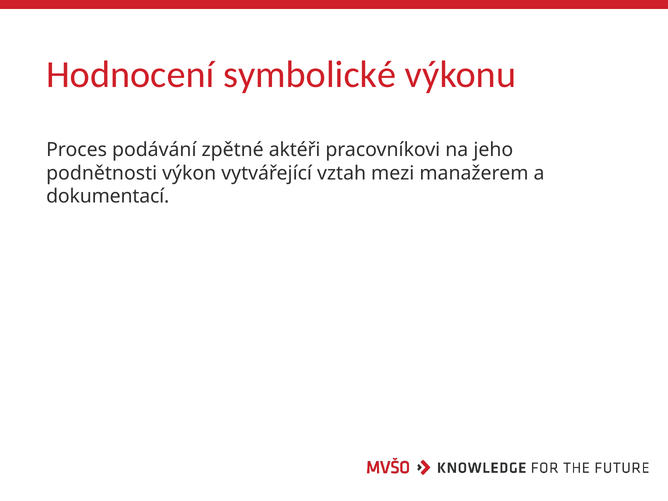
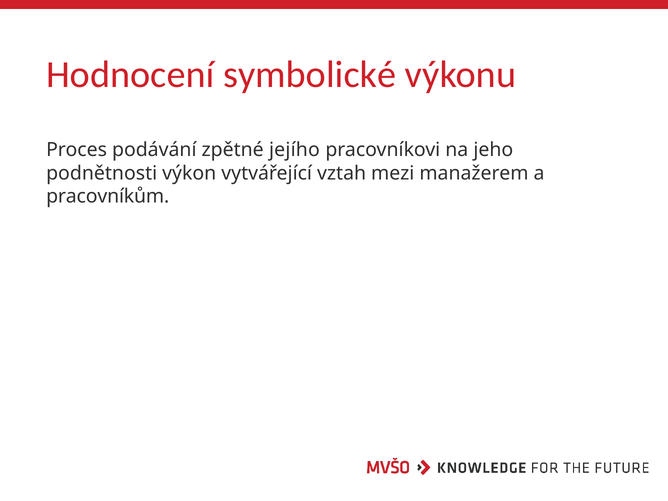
aktéři: aktéři -> jejího (294, 150)
dokumentací: dokumentací -> pracovníkům (108, 197)
